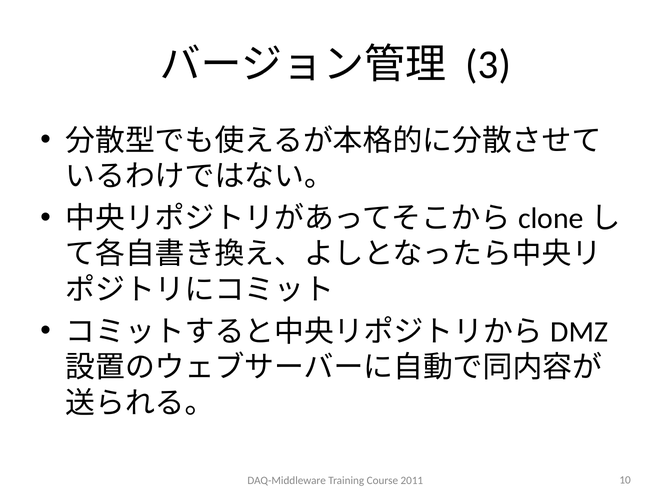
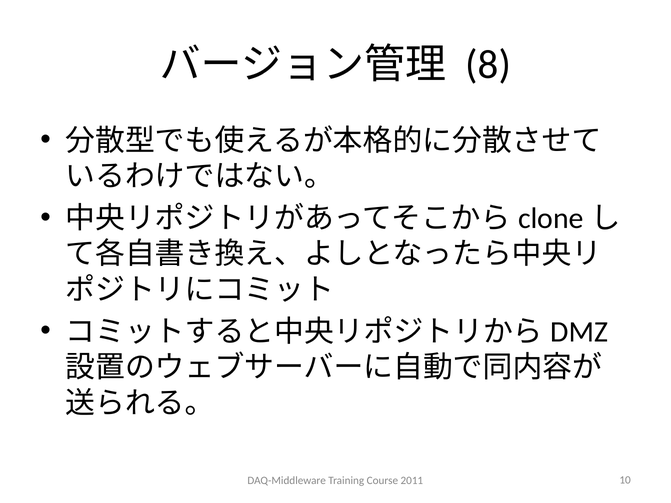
3: 3 -> 8 (488, 65)
